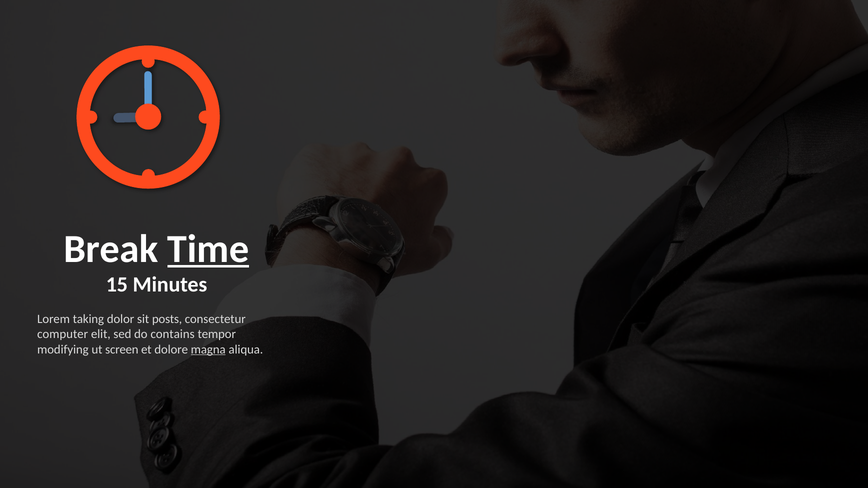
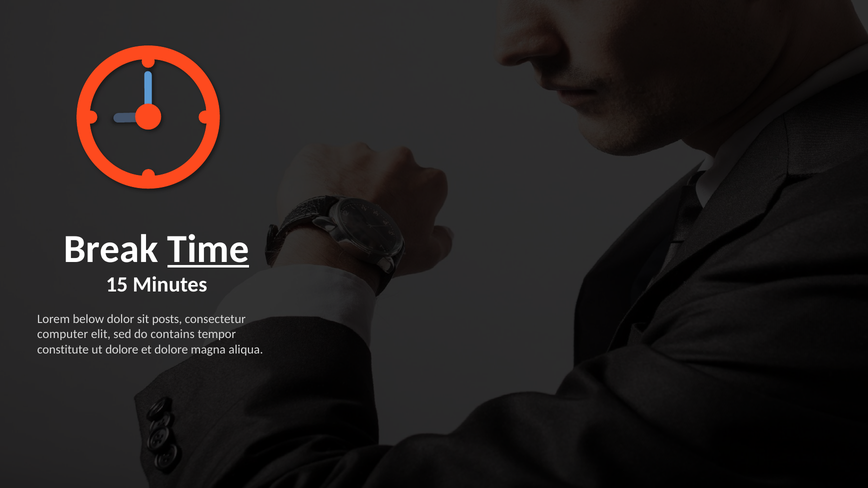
taking: taking -> below (88, 319)
modifying: modifying -> constitute (63, 350)
ut screen: screen -> dolore (122, 350)
magna underline: present -> none (208, 350)
